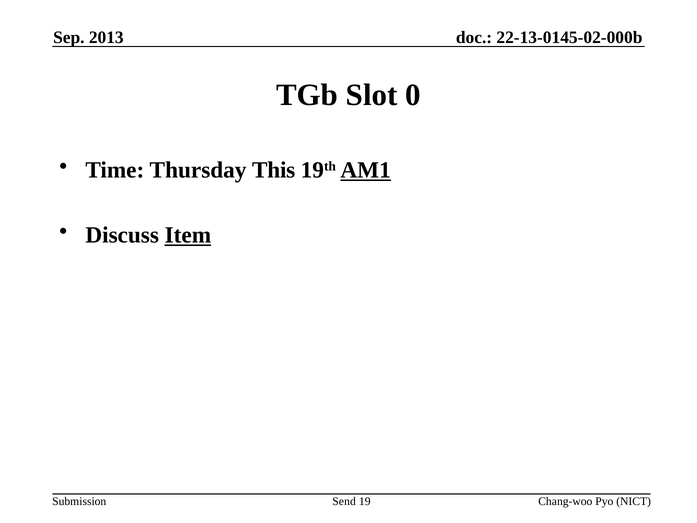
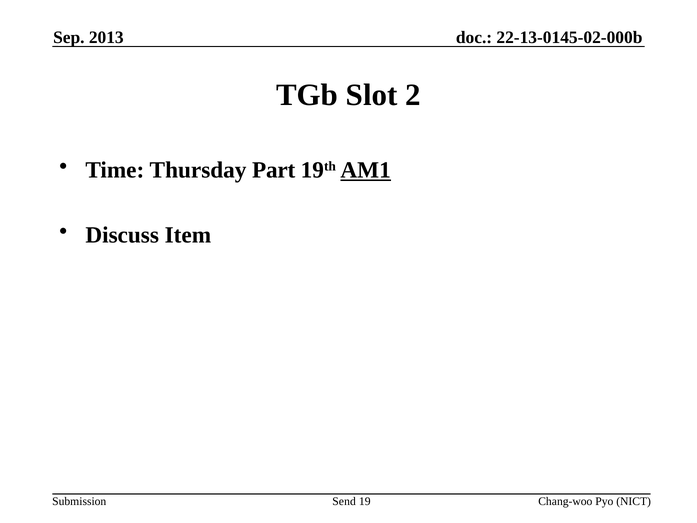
0: 0 -> 2 (413, 95)
This: This -> Part (274, 170)
Item underline: present -> none (188, 235)
